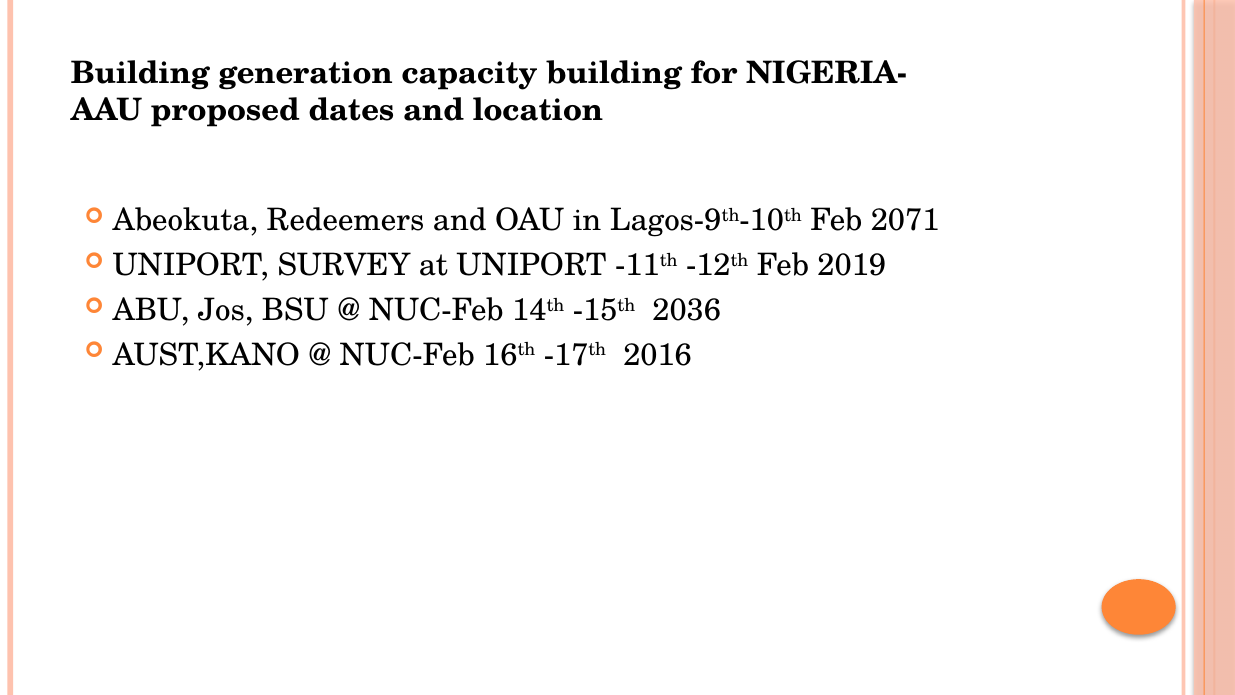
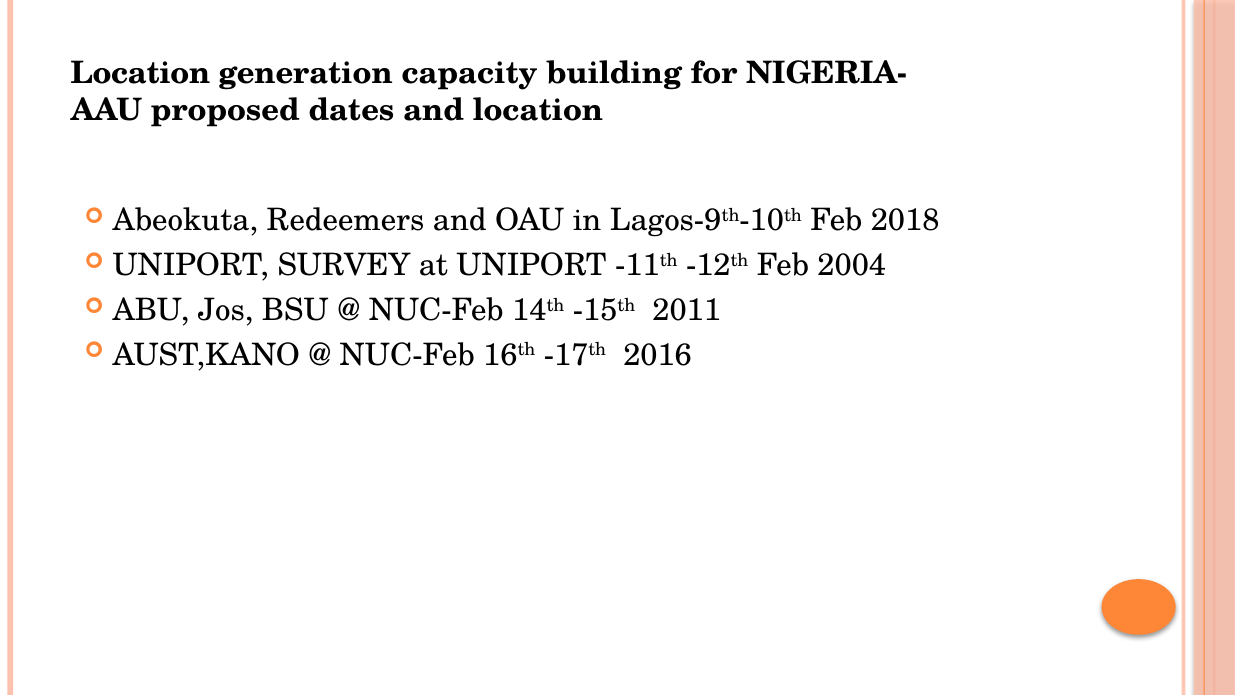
Building: Building -> Location (140, 73)
2071: 2071 -> 2018 (905, 221)
2019: 2019 -> 2004 (852, 265)
2036: 2036 -> 2011 (687, 310)
